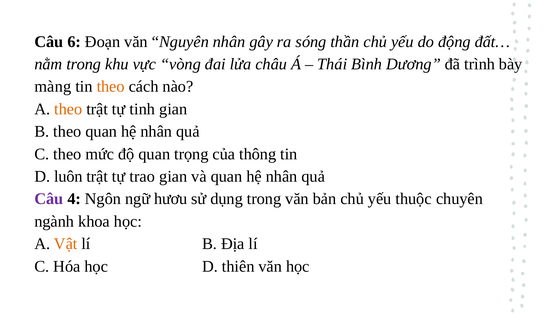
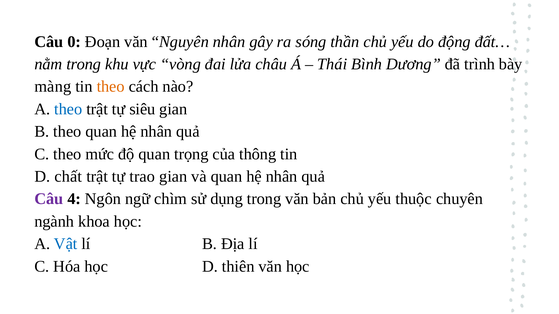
6: 6 -> 0 (74, 42)
theo colour: orange -> blue (68, 109)
tinh: tinh -> siêu (142, 109)
luôn: luôn -> chất (68, 177)
hươu: hươu -> chìm (171, 199)
Vật colour: orange -> blue (66, 244)
